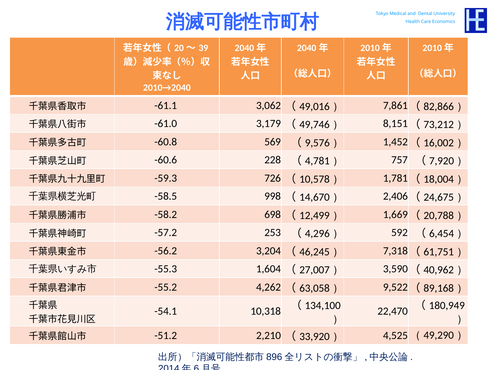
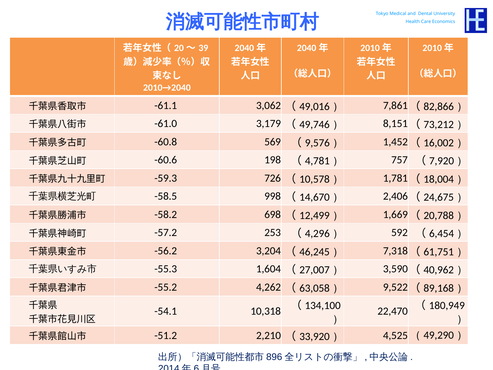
228: 228 -> 198 (273, 160)
